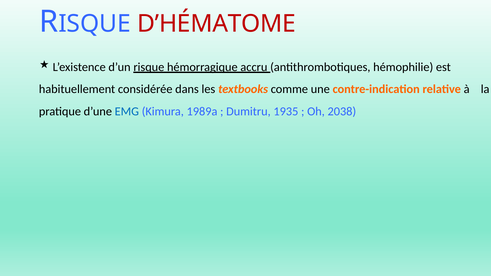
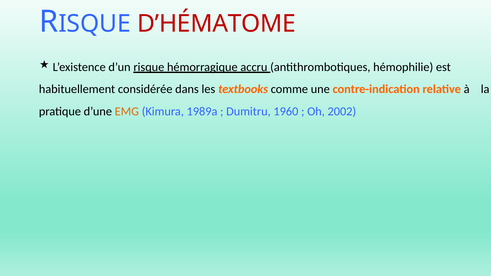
EMG colour: blue -> orange (127, 111)
1935: 1935 -> 1960 (286, 111)
2038: 2038 -> 2002 (342, 111)
